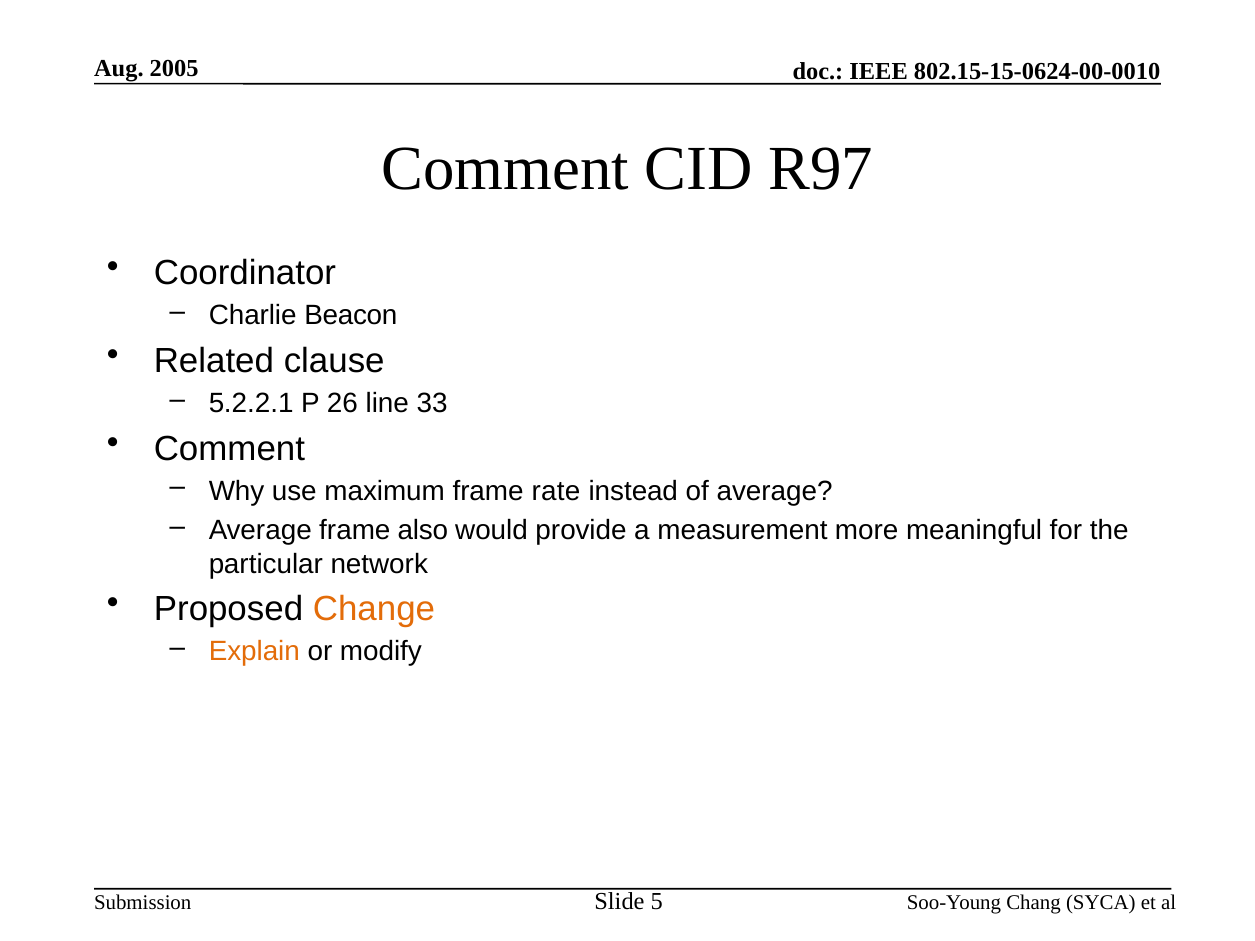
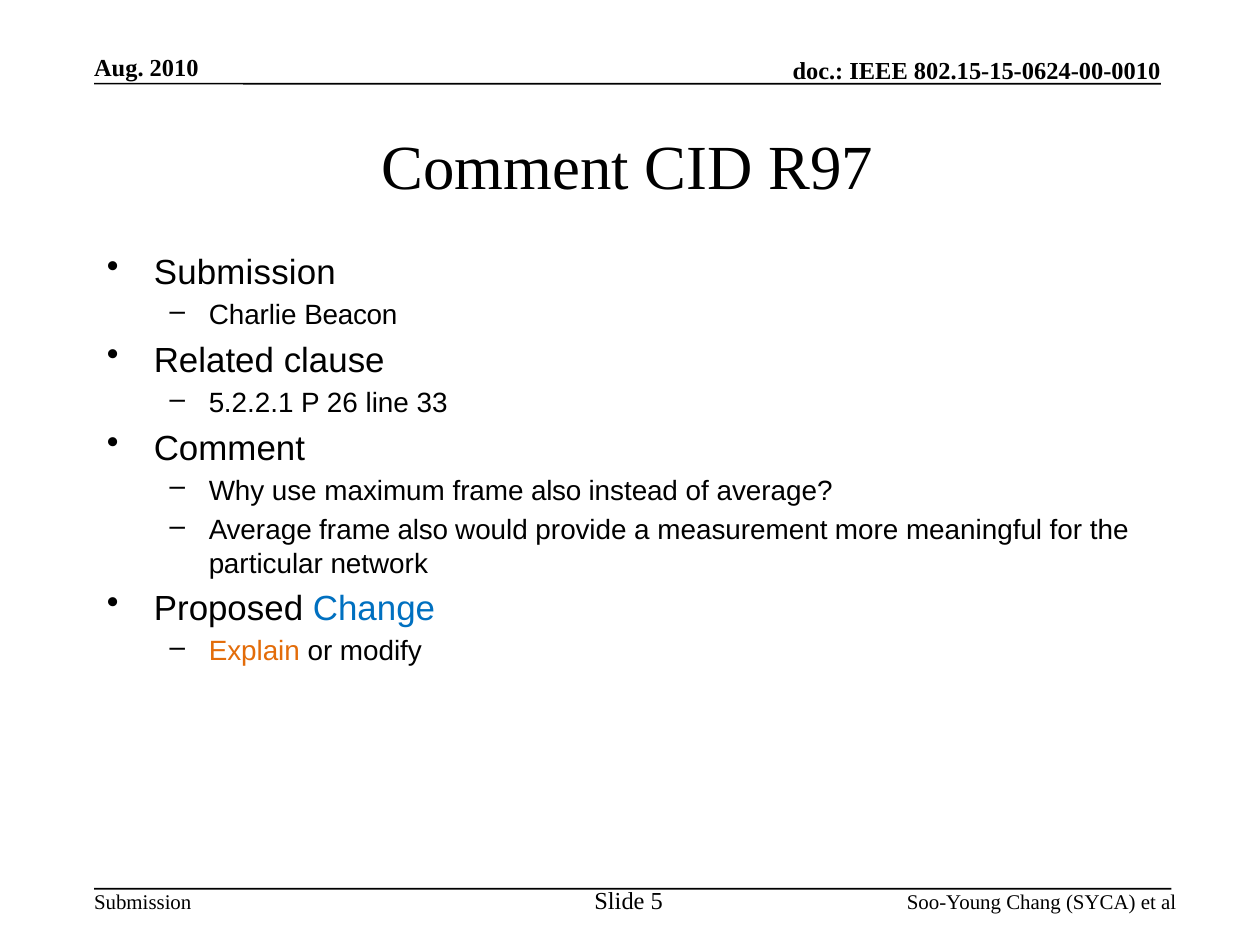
2005: 2005 -> 2010 (174, 69)
Coordinator: Coordinator -> Submission (245, 273)
maximum frame rate: rate -> also (556, 492)
Change colour: orange -> blue (374, 609)
